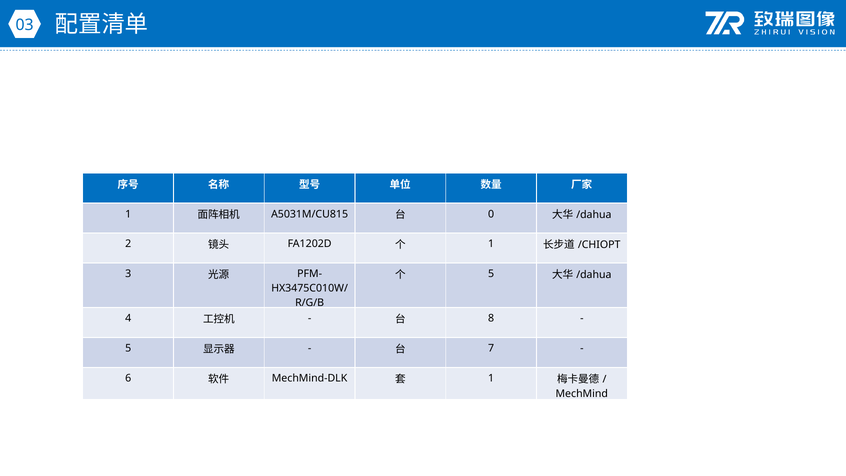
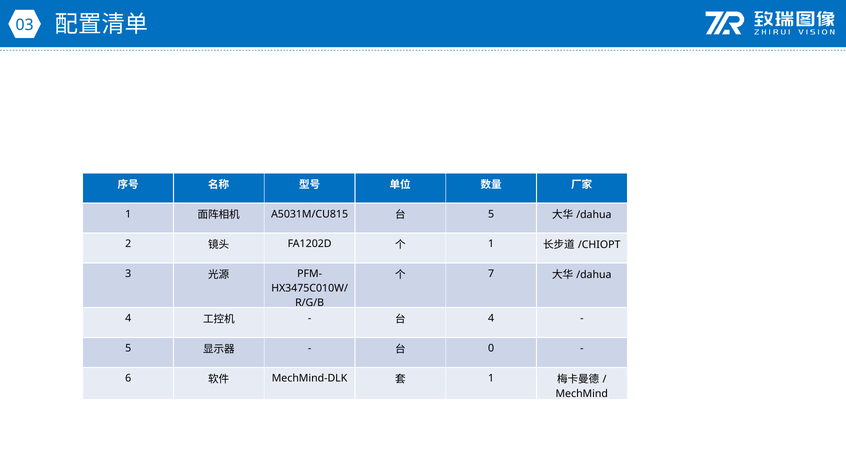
0: 0 -> 5 (491, 214)
5: 5 -> 7 (491, 274)
8: 8 -> 4 (491, 318)
7: 7 -> 0 (491, 348)
